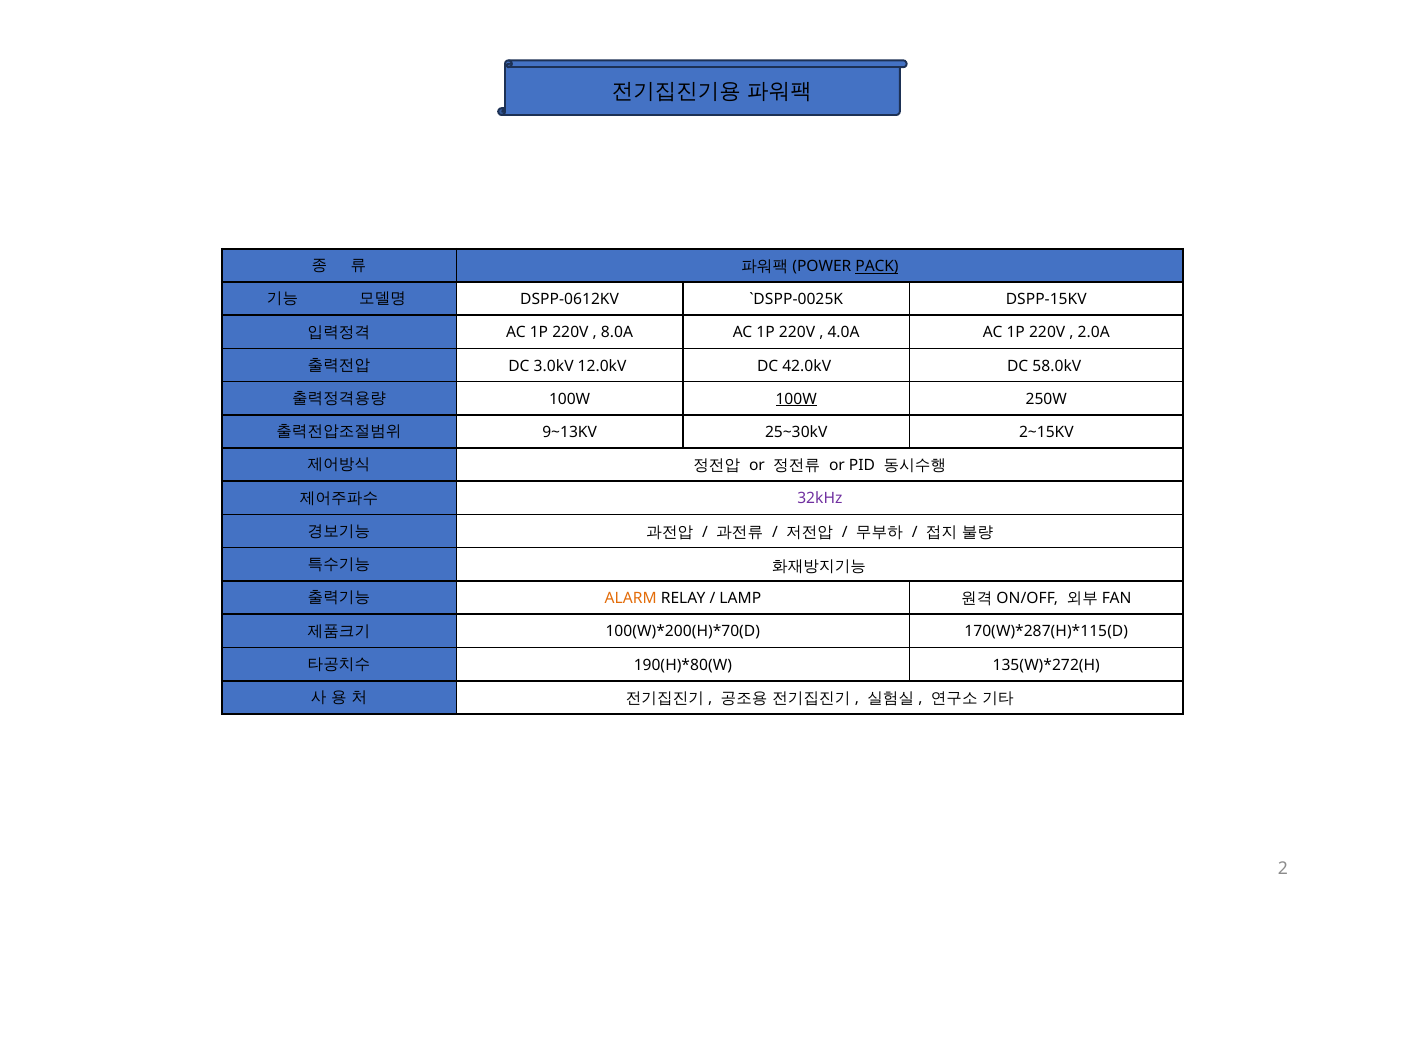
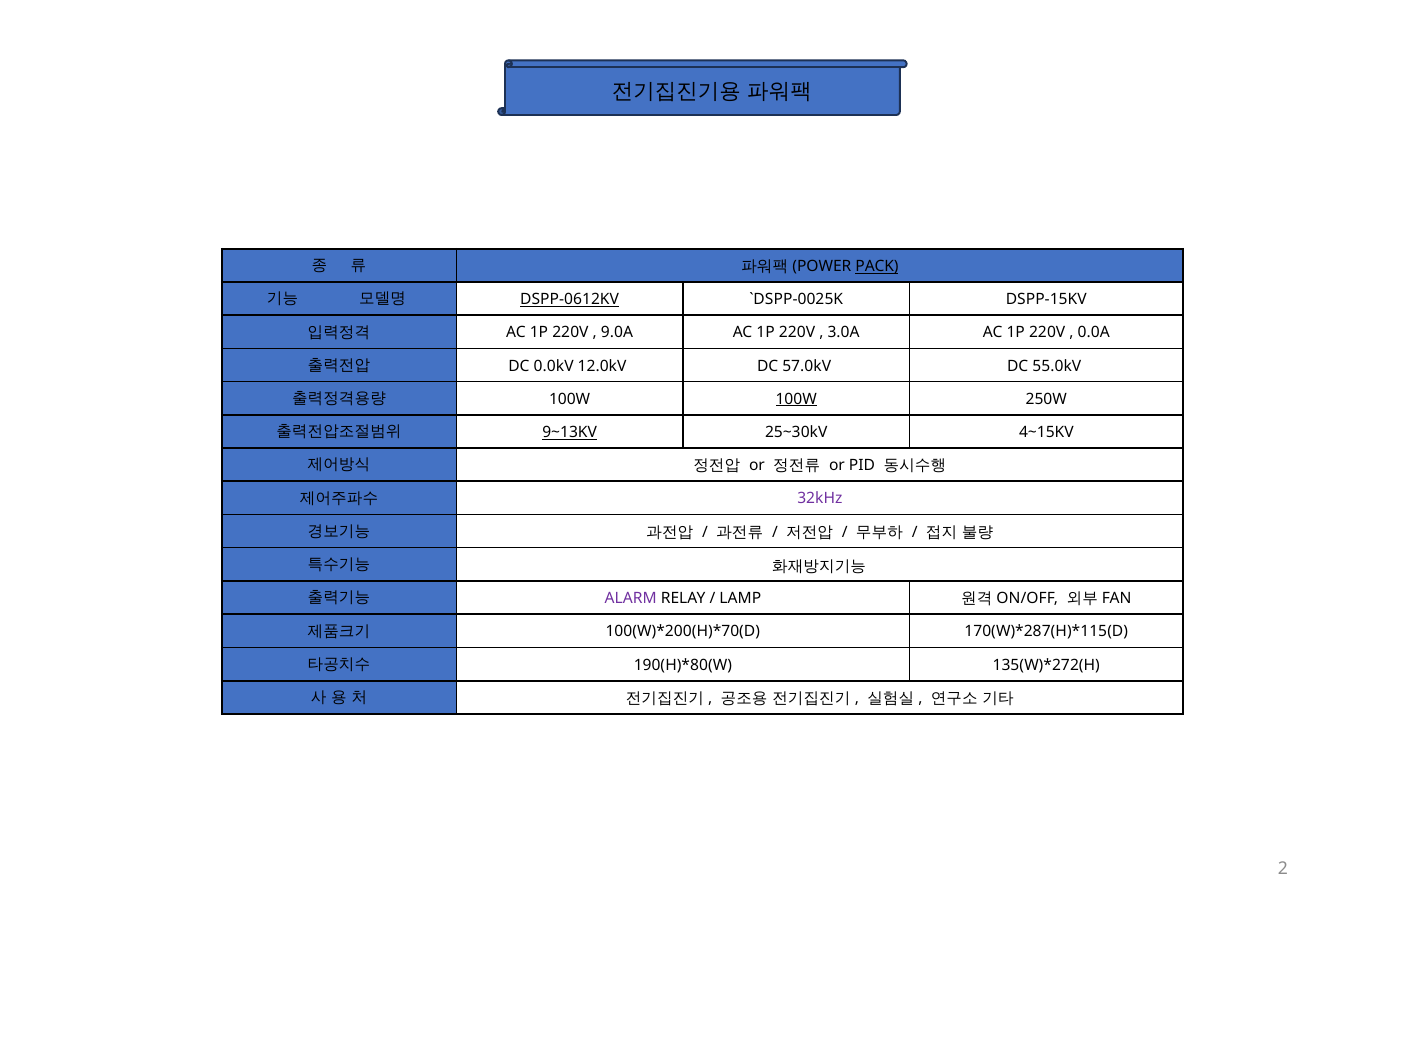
DSPP-0612KV underline: none -> present (570, 299)
8.0A: 8.0A -> 9.0A (617, 333)
4.0A: 4.0A -> 3.0A (844, 333)
2.0A: 2.0A -> 0.0A (1094, 333)
3.0kV: 3.0kV -> 0.0kV (554, 366)
42.0kV: 42.0kV -> 57.0kV (807, 366)
58.0kV: 58.0kV -> 55.0kV (1057, 366)
9~13KV underline: none -> present (570, 432)
2~15KV: 2~15KV -> 4~15KV (1046, 432)
ALARM colour: orange -> purple (631, 599)
